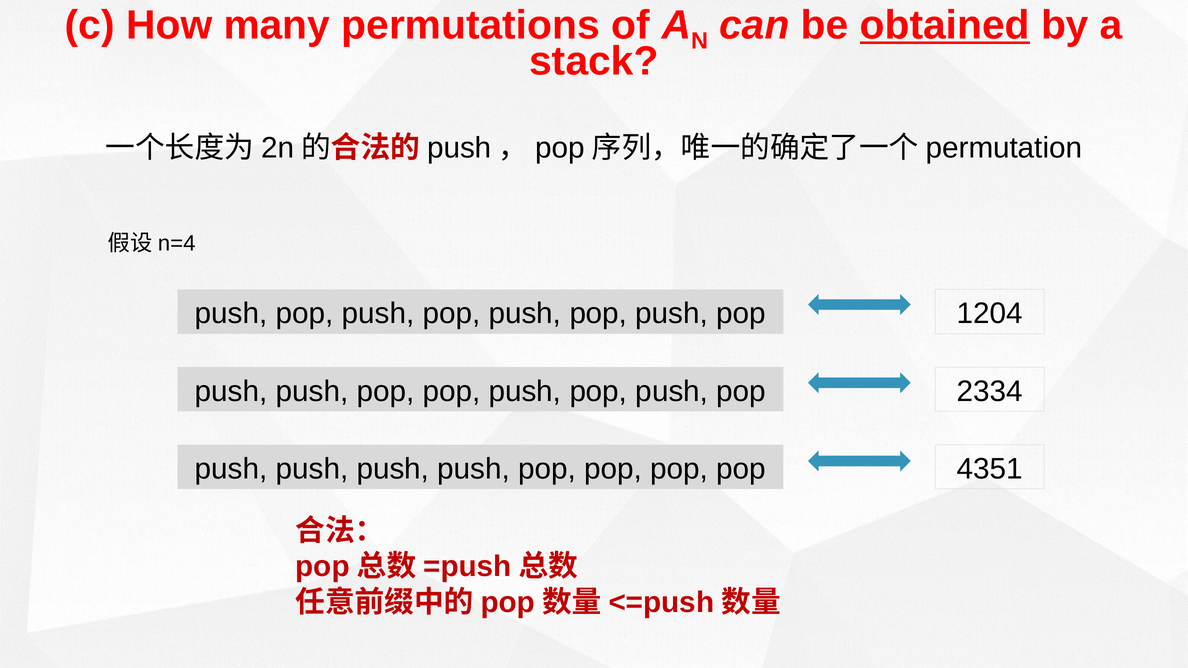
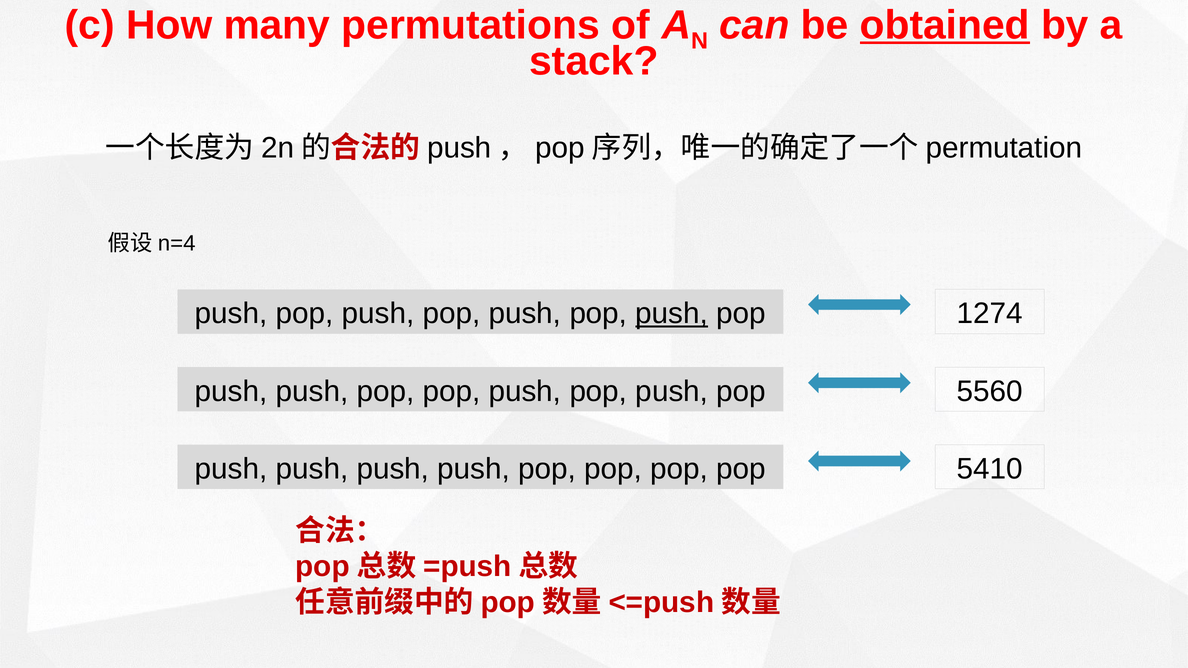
push underline: none -> present (672, 314)
1204: 1204 -> 1274 (990, 314)
2334: 2334 -> 5560 (990, 391)
4351: 4351 -> 5410 (990, 469)
